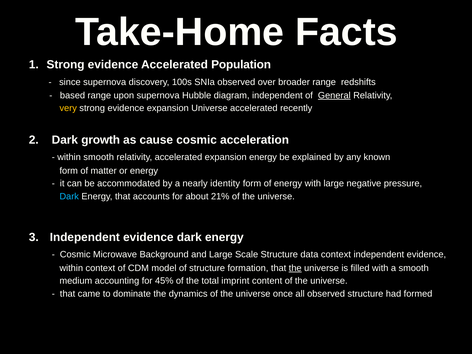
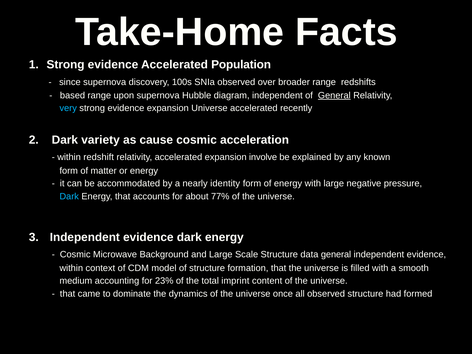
very colour: yellow -> light blue (68, 108)
growth: growth -> variety (101, 140)
within smooth: smooth -> redshift (99, 157)
expansion energy: energy -> involve (263, 157)
21%: 21% -> 77% (220, 196)
data context: context -> general (336, 255)
the underline: present -> none (295, 268)
45%: 45% -> 23% (164, 281)
